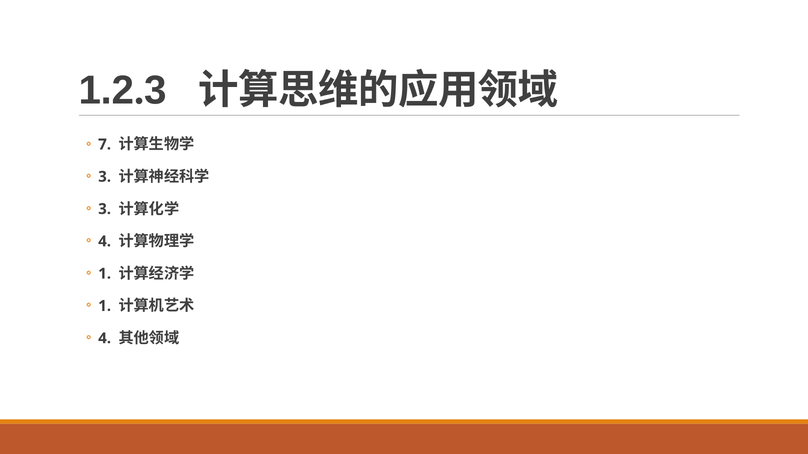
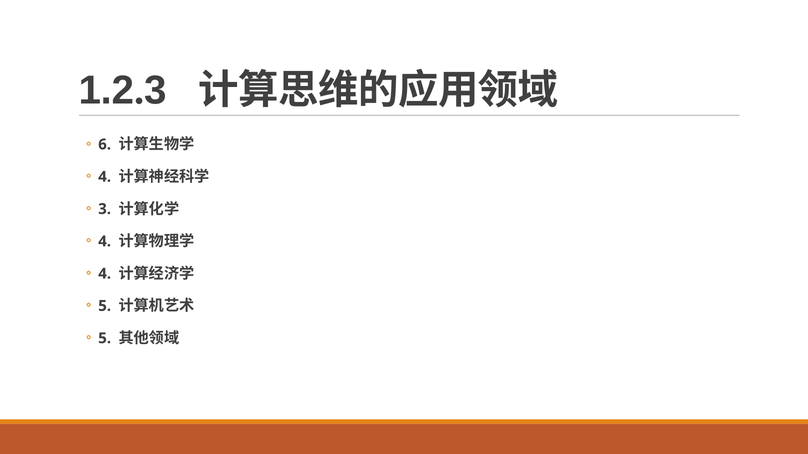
7: 7 -> 6 (105, 145)
3: 3 -> 4 (105, 177)
1: 1 -> 4 (105, 274)
1: 1 -> 5 (105, 306)
4: 4 -> 5 (105, 339)
